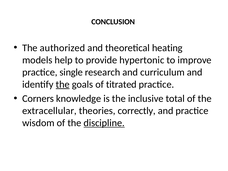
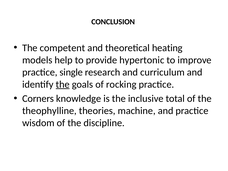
authorized: authorized -> competent (62, 48)
titrated: titrated -> rocking (121, 84)
extracellular: extracellular -> theophylline (49, 111)
correctly: correctly -> machine (137, 111)
discipline underline: present -> none (104, 123)
